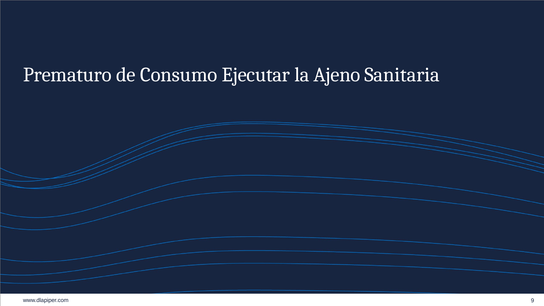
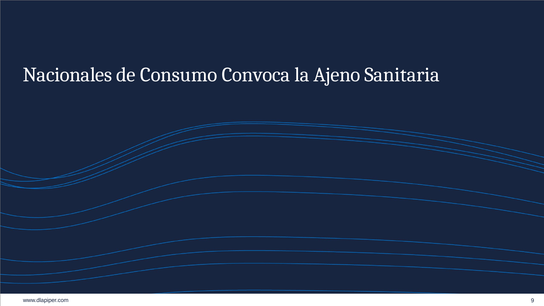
Prematuro: Prematuro -> Nacionales (67, 75)
Ejecutar: Ejecutar -> Convoca (256, 75)
